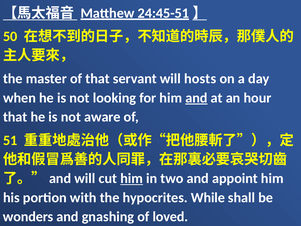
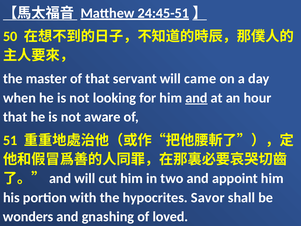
hosts: hosts -> came (200, 79)
him underline: present -> none (132, 178)
While: While -> Savor (208, 197)
